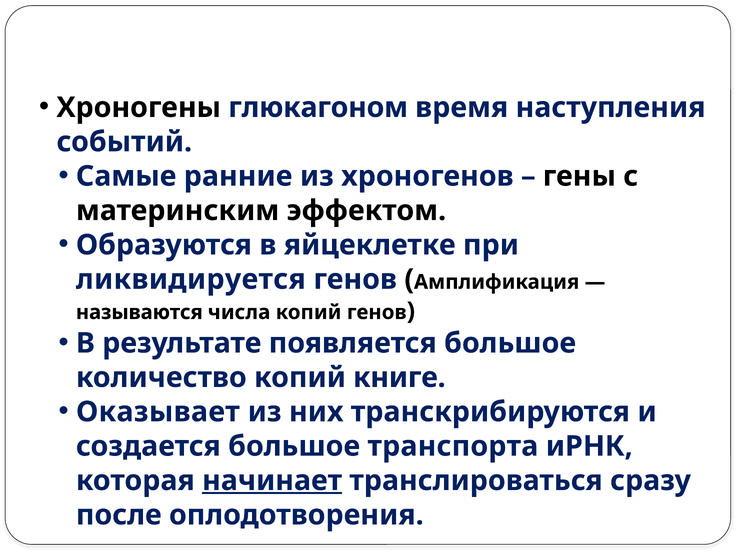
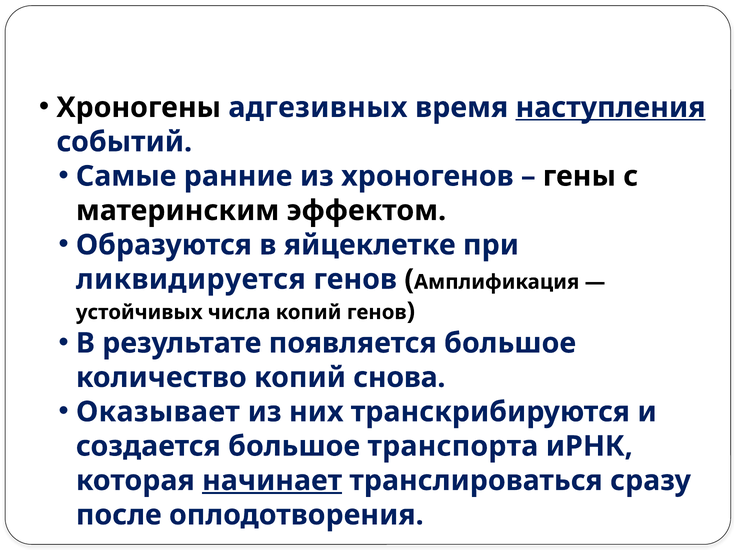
глюкагоном: глюкагоном -> адгезивных (318, 108)
наступления underline: none -> present (611, 108)
называются: называются -> устойчивых (139, 312)
книге: книге -> снова (399, 378)
